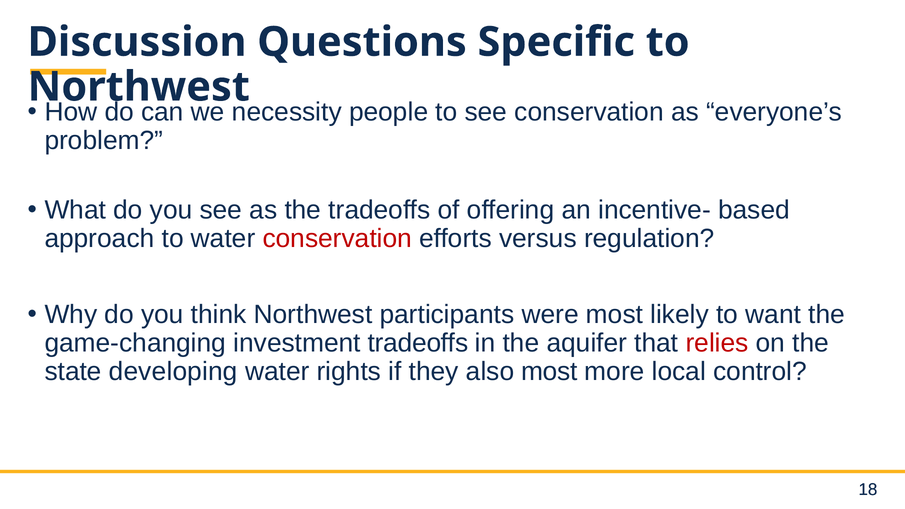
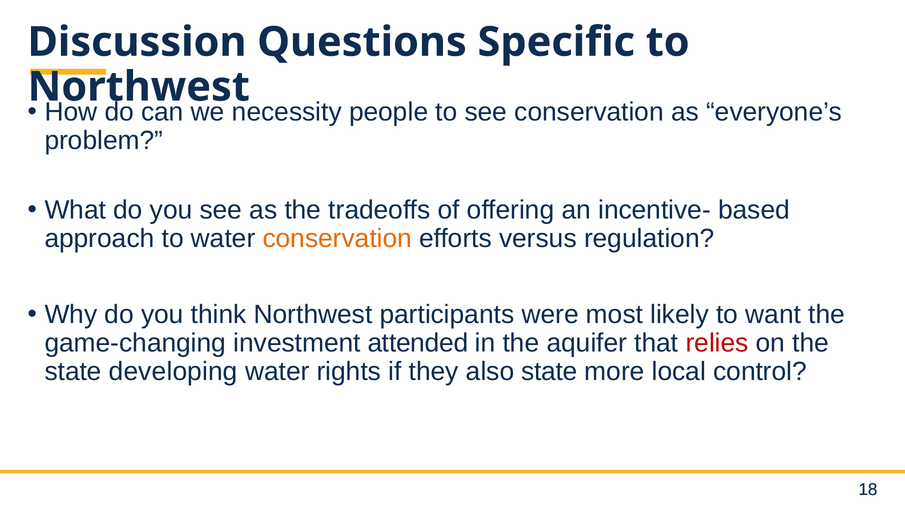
conservation colour: red -> orange (337, 239)
investment tradeoffs: tradeoffs -> attended (418, 343)
also most: most -> state (549, 371)
